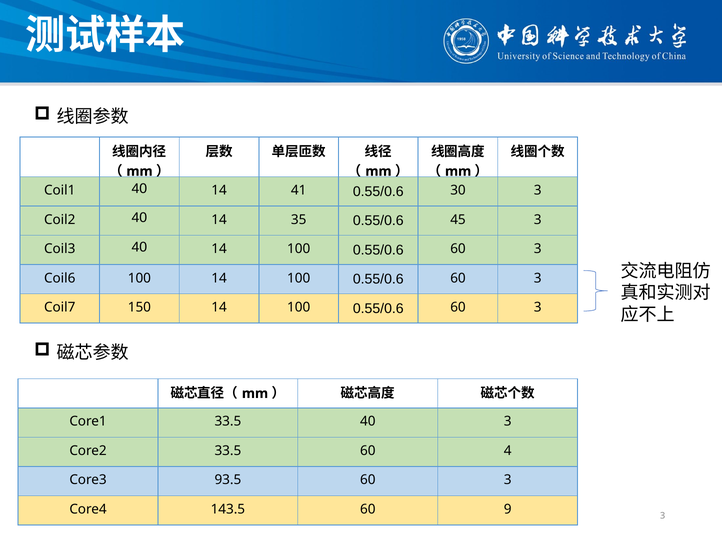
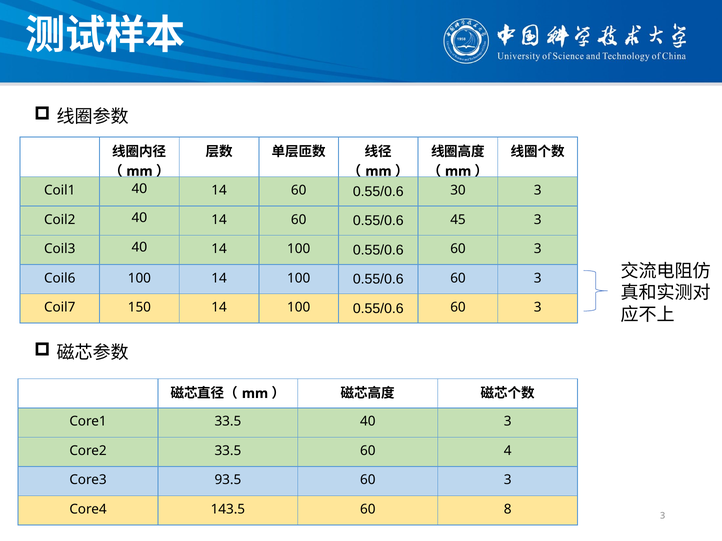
Coil1 40 14 41: 41 -> 60 (299, 190)
Coil2 40 14 35: 35 -> 60 (299, 220)
9: 9 -> 8 (508, 510)
